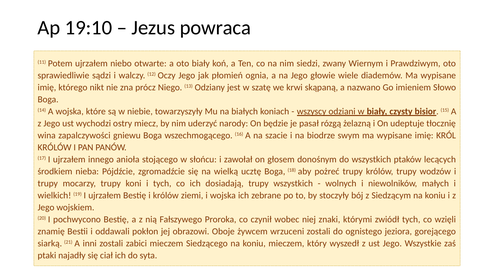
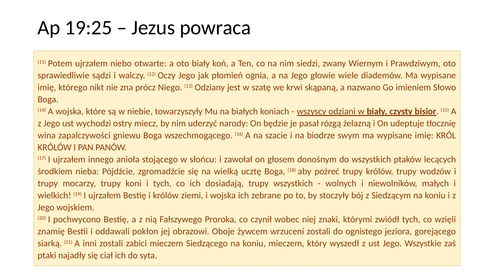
19:10: 19:10 -> 19:25 (89, 28)
